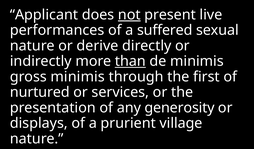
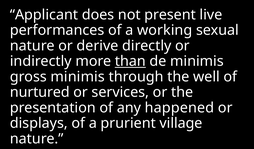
not underline: present -> none (129, 15)
suffered: suffered -> working (165, 30)
first: first -> well (206, 77)
generosity: generosity -> happened (179, 108)
